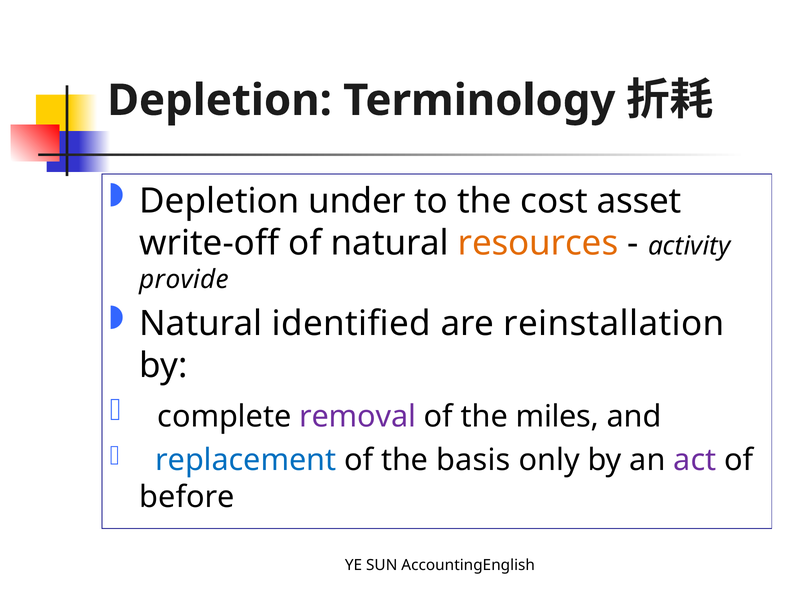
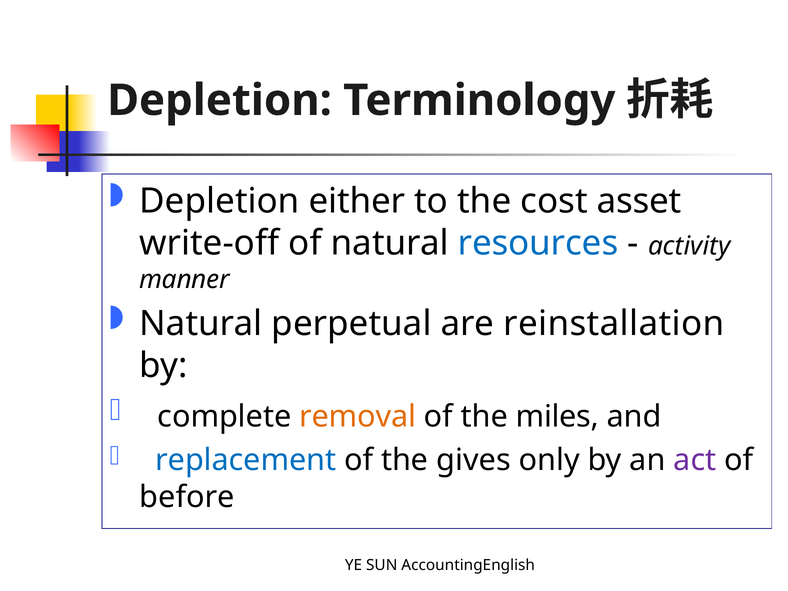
under: under -> either (357, 201)
resources colour: orange -> blue (538, 243)
provide: provide -> manner (184, 280)
identified: identified -> perpetual (352, 324)
removal colour: purple -> orange (358, 416)
basis: basis -> gives (473, 460)
